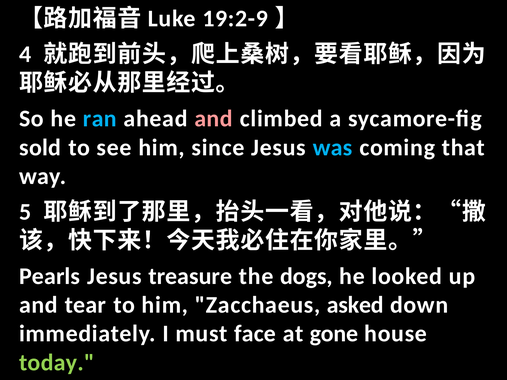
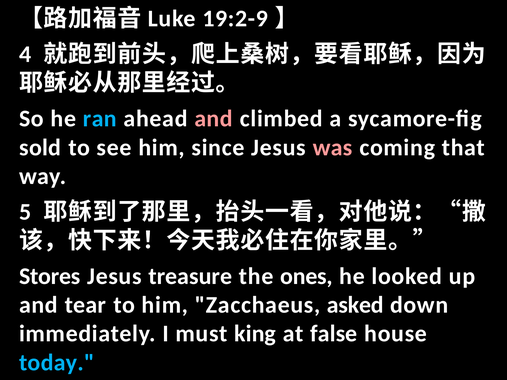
was colour: light blue -> pink (332, 148)
Pearls: Pearls -> Stores (50, 277)
dogs: dogs -> ones (306, 277)
face: face -> king (255, 334)
gone: gone -> false (334, 334)
today colour: light green -> light blue (57, 363)
